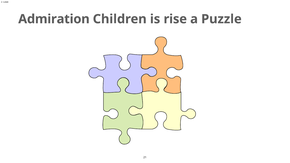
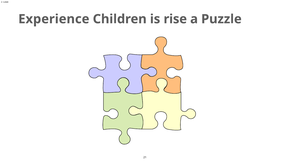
Admiration: Admiration -> Experience (54, 19)
